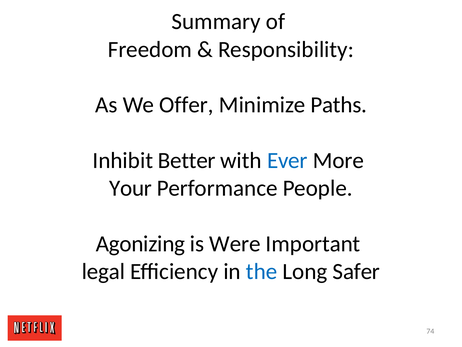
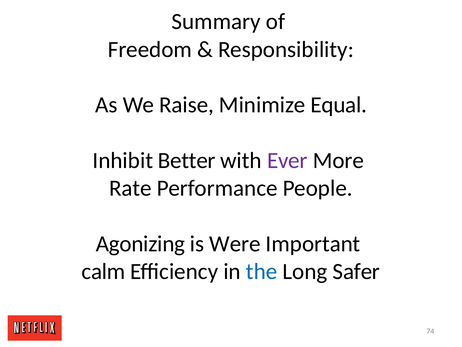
Offer: Offer -> Raise (186, 105)
Paths: Paths -> Equal (339, 105)
Ever colour: blue -> purple (287, 160)
Your: Your -> Rate (130, 188)
legal: legal -> calm (103, 271)
